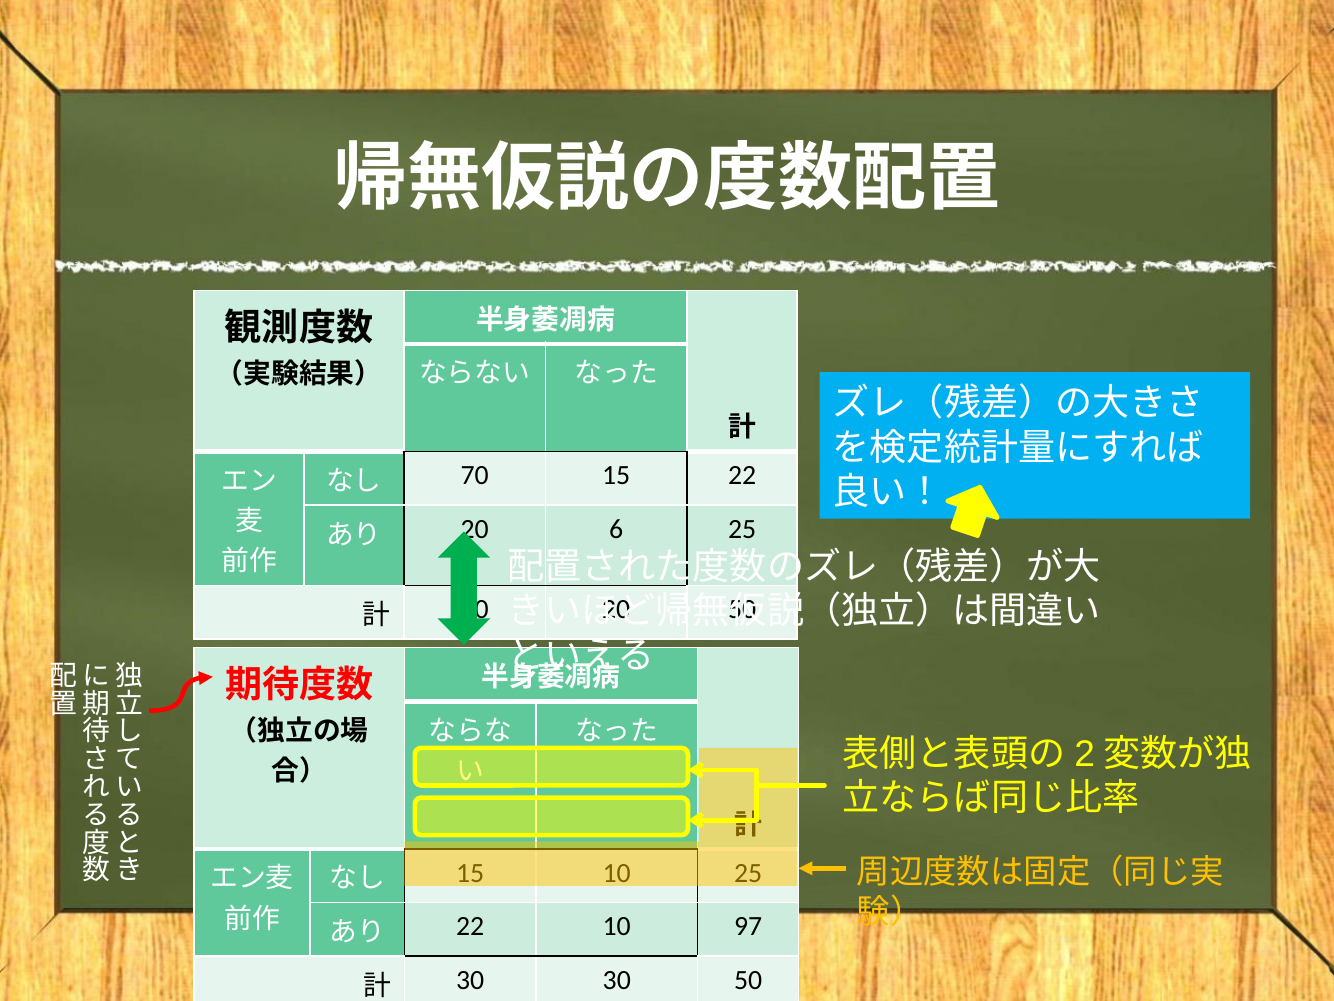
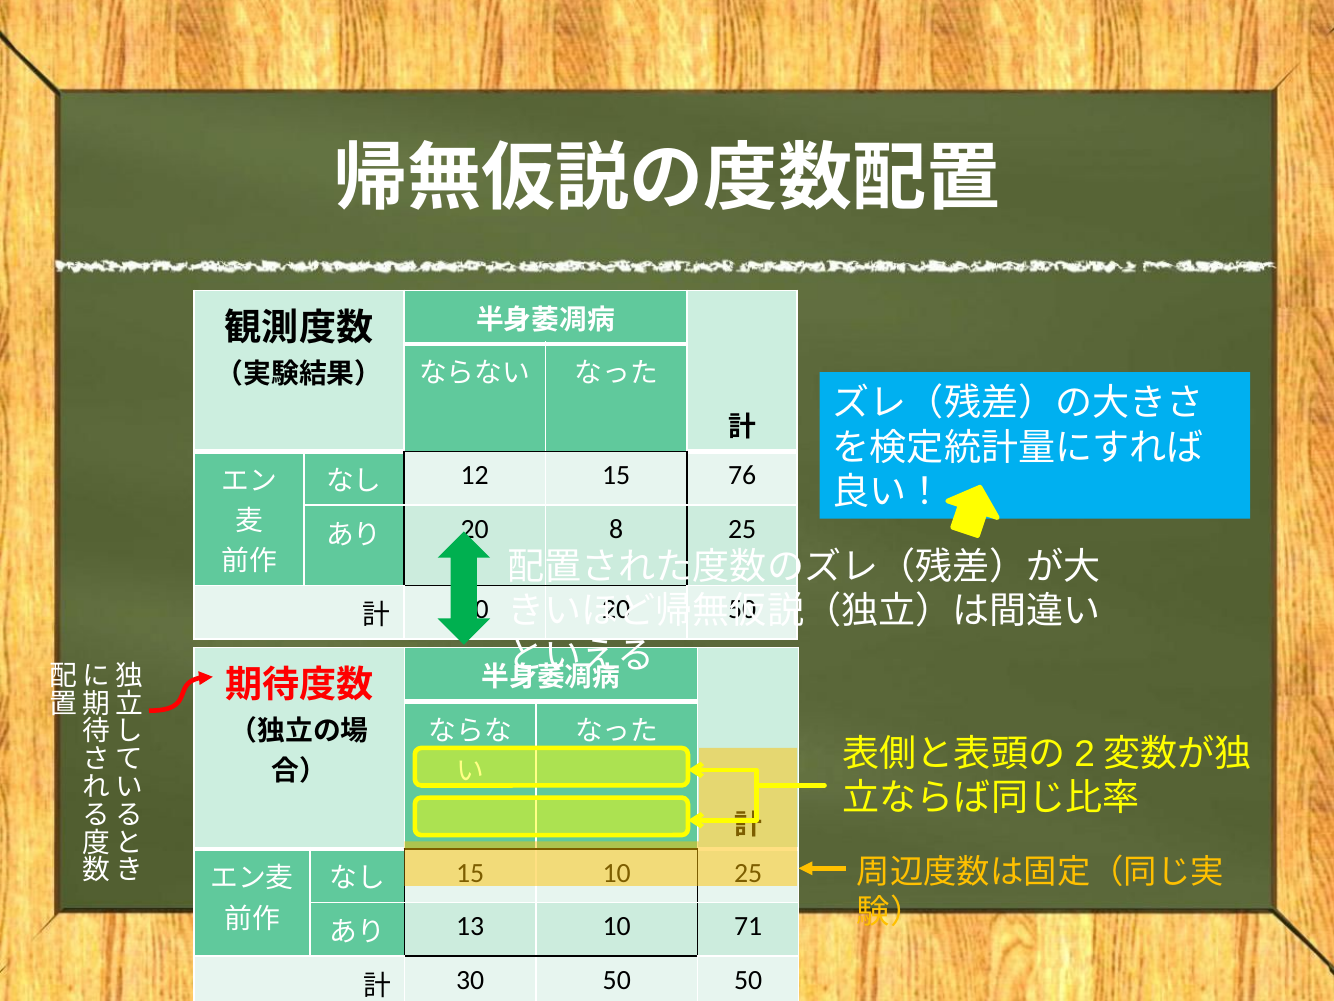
70: 70 -> 12 (475, 475)
15 22: 22 -> 76 (742, 475)
6: 6 -> 8 (616, 529)
22: 22 -> 13 (470, 926)
97: 97 -> 71 (748, 926)
30 30: 30 -> 50 (617, 980)
